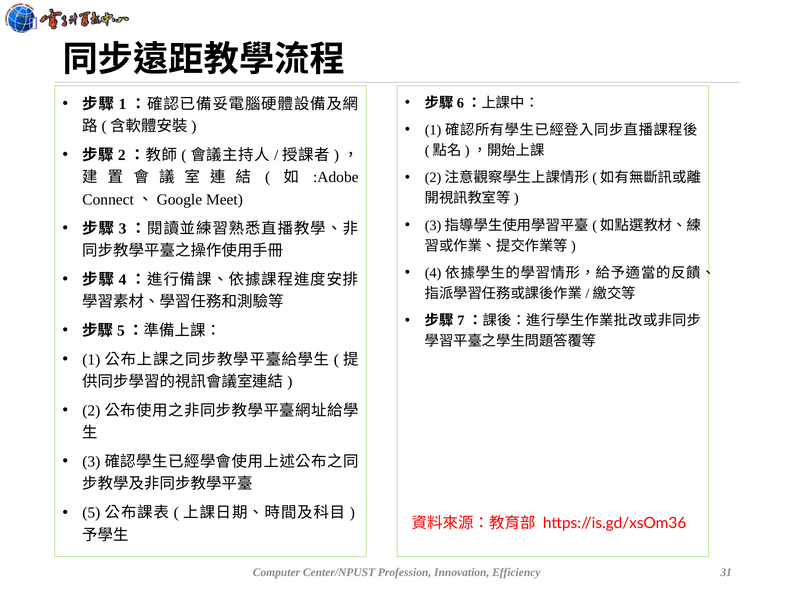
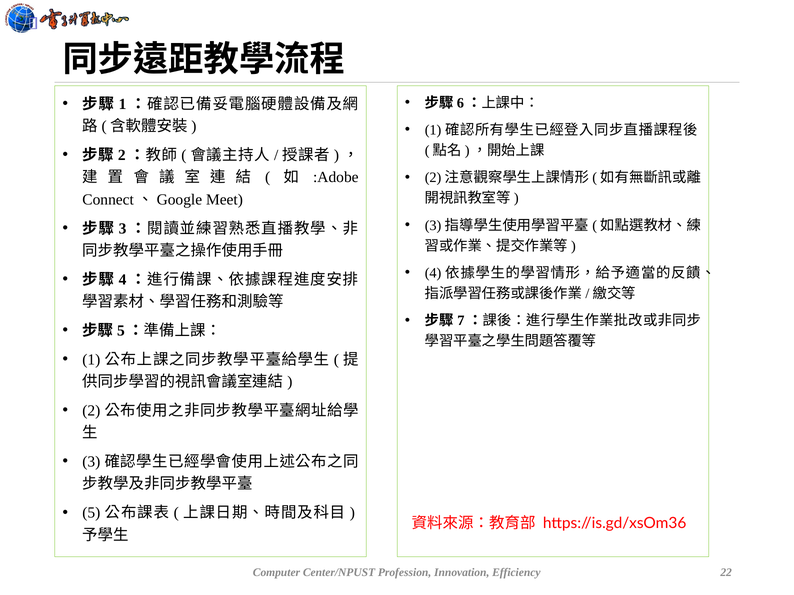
31: 31 -> 22 (726, 573)
